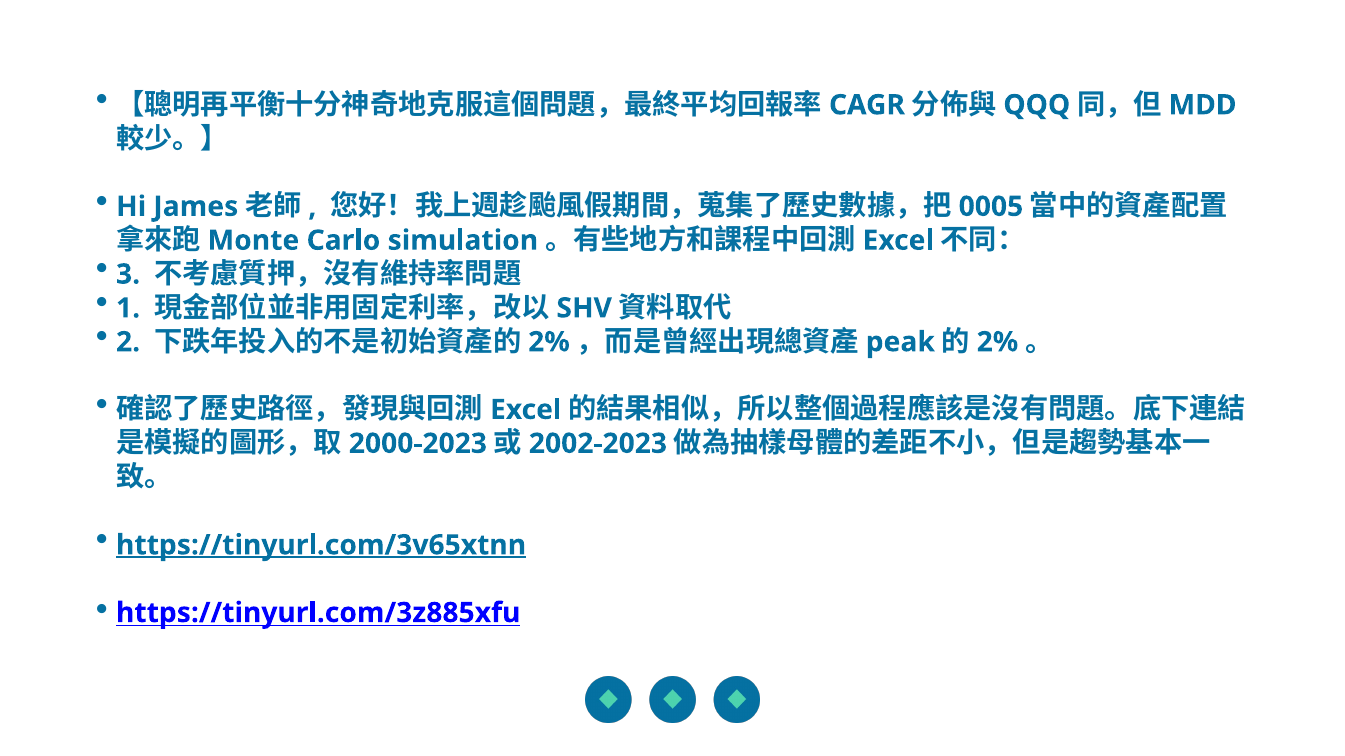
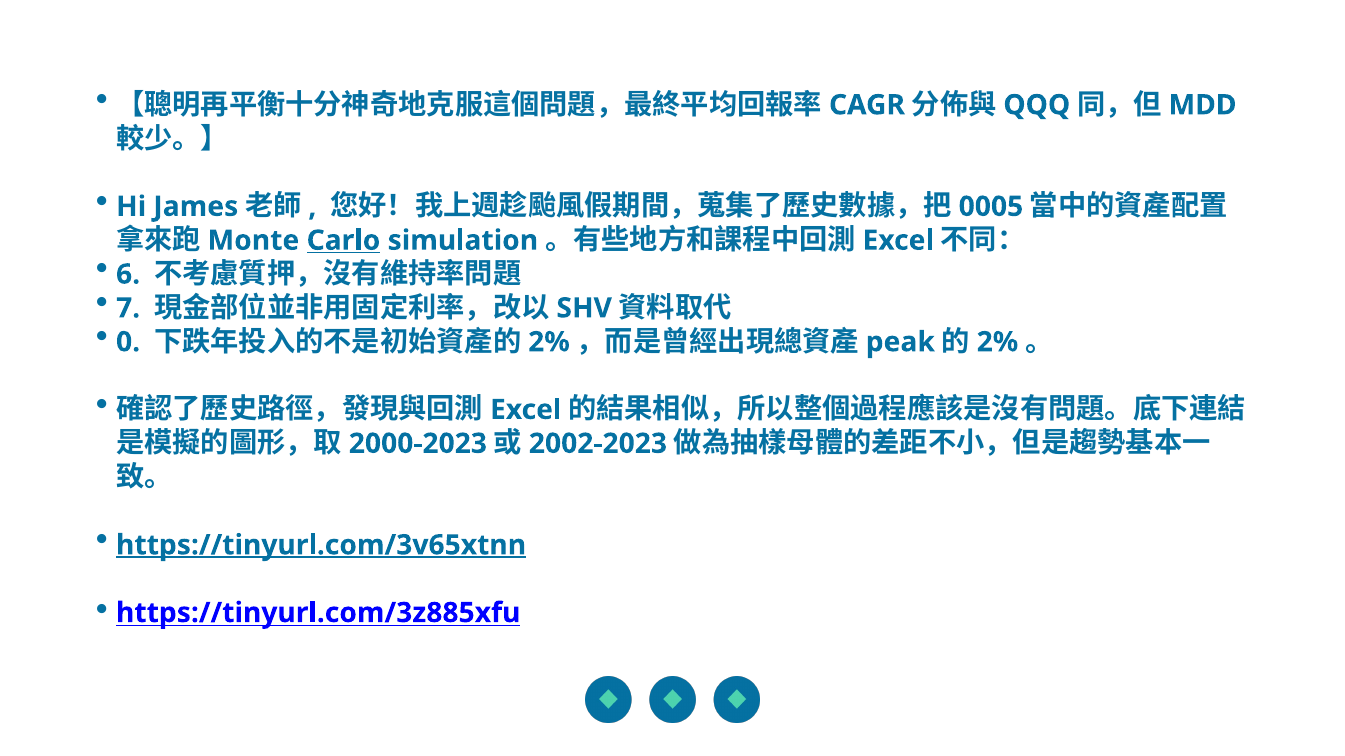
Carlo underline: none -> present (343, 241)
3: 3 -> 6 (128, 274)
1: 1 -> 7 (128, 308)
2: 2 -> 0 (128, 342)
